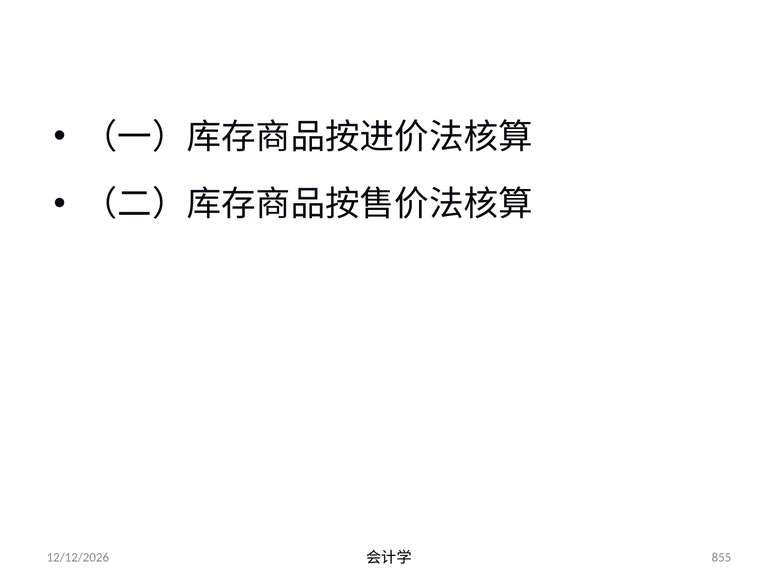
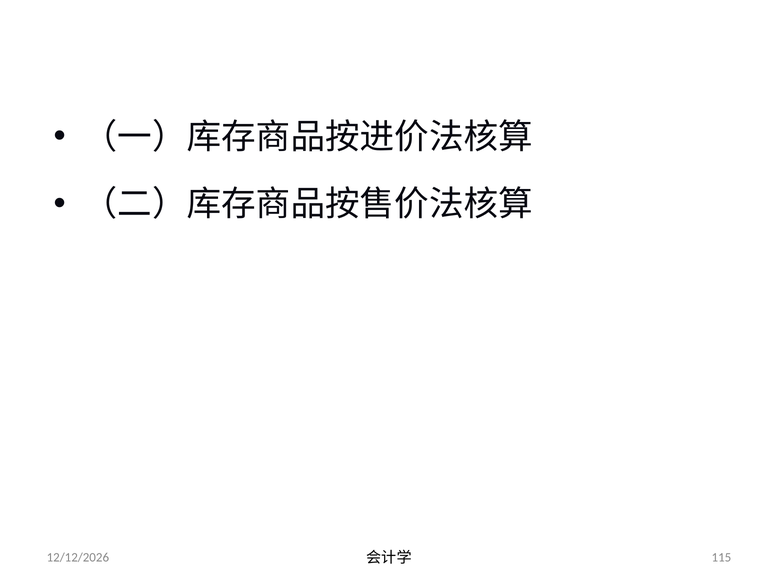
855: 855 -> 115 (721, 557)
